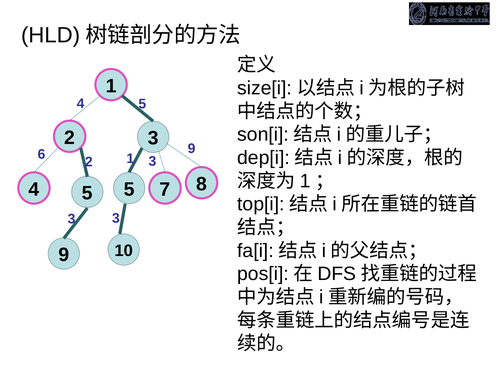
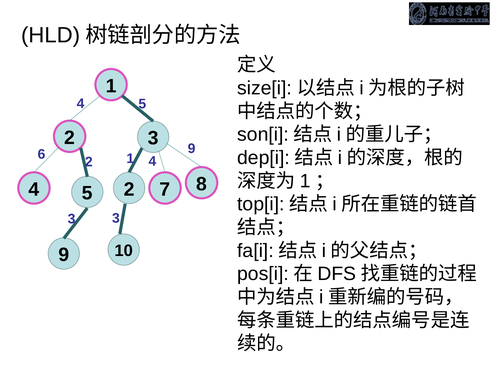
3: 3 -> 4 (152, 162)
5 5: 5 -> 2 (129, 190)
